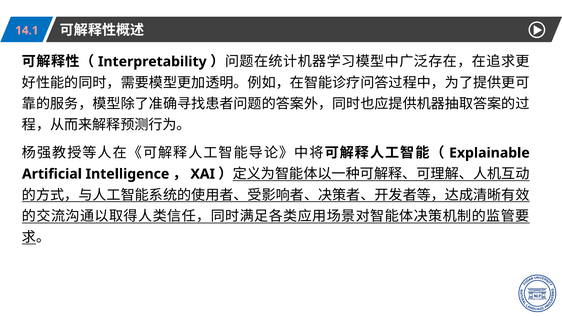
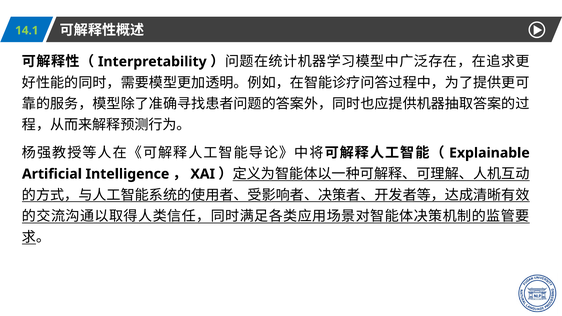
14.1 colour: pink -> light green (27, 30)
